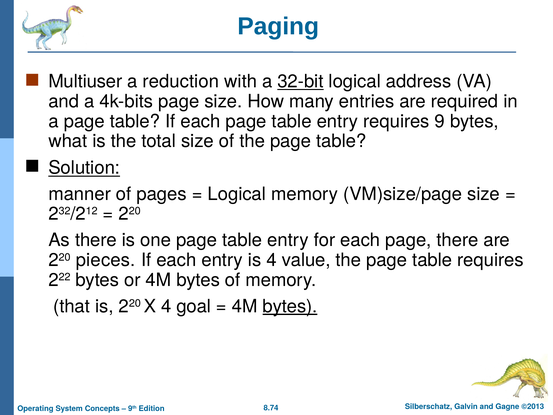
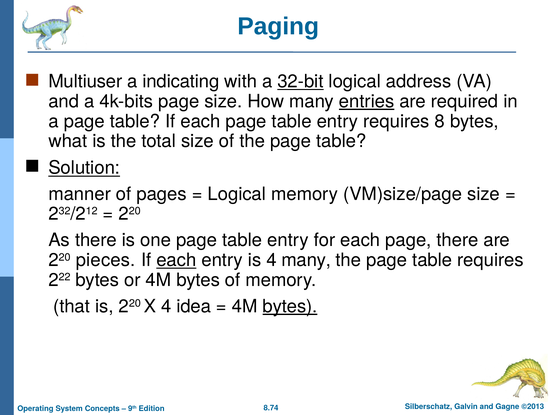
reduction: reduction -> indicating (181, 81)
entries underline: none -> present (367, 101)
9: 9 -> 8 (440, 121)
each underline: none -> present (176, 260)
4 value: value -> many (306, 260)
goal: goal -> idea (194, 306)
